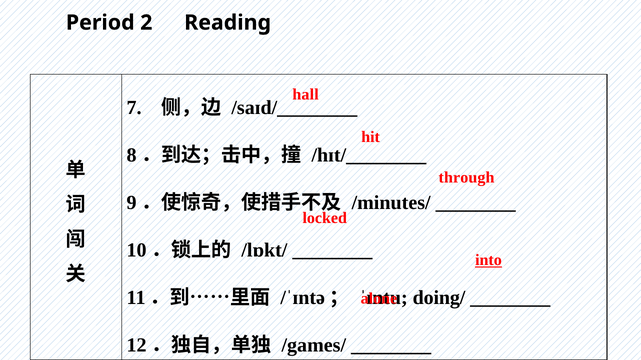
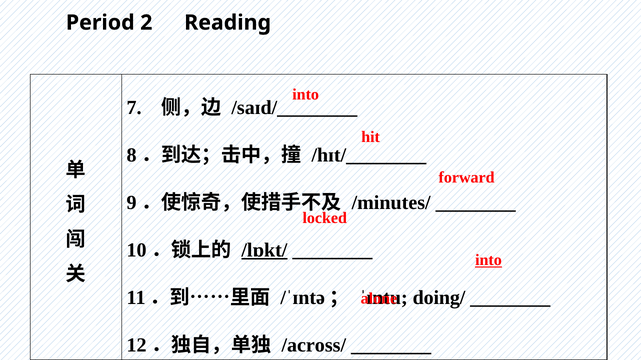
hall: hall -> into (306, 95)
through: through -> forward (467, 178)
/lɒkt/ underline: none -> present (264, 251)
/games/: /games/ -> /across/ (314, 346)
